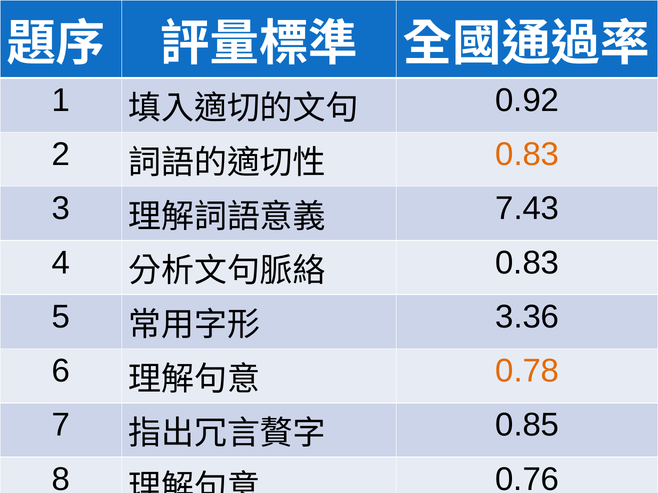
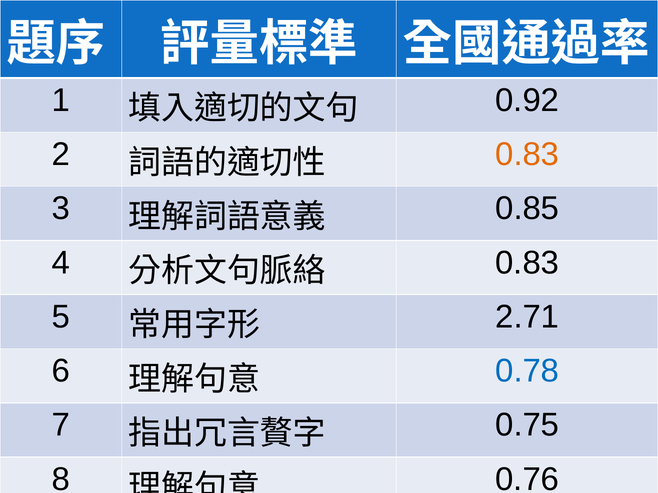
7.43: 7.43 -> 0.85 (527, 209)
3.36: 3.36 -> 2.71 (527, 317)
0.78 colour: orange -> blue (527, 371)
0.85: 0.85 -> 0.75 (527, 426)
